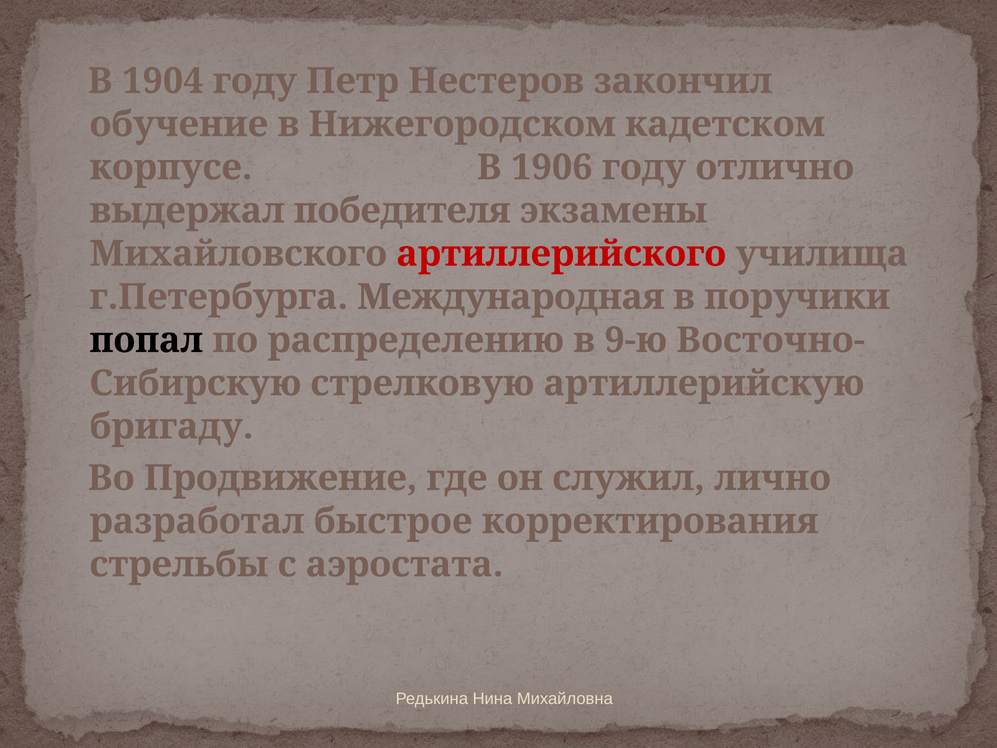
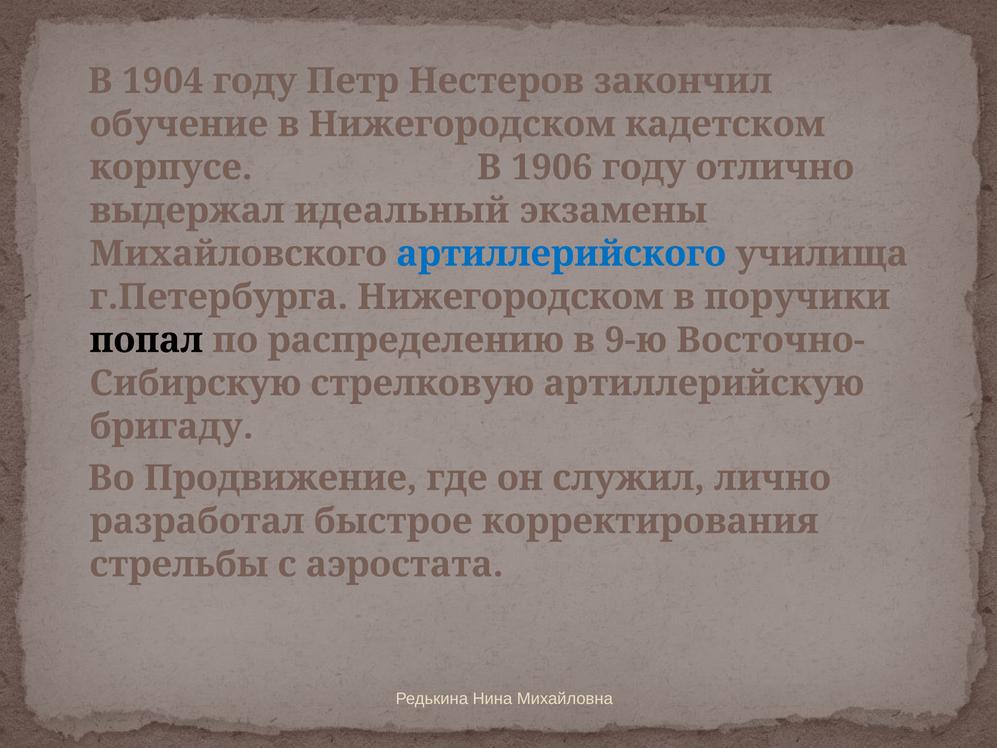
победителя: победителя -> идеальный (402, 211)
артиллерийского colour: red -> blue (561, 254)
г.Петербурга Международная: Международная -> Нижегородском (511, 297)
